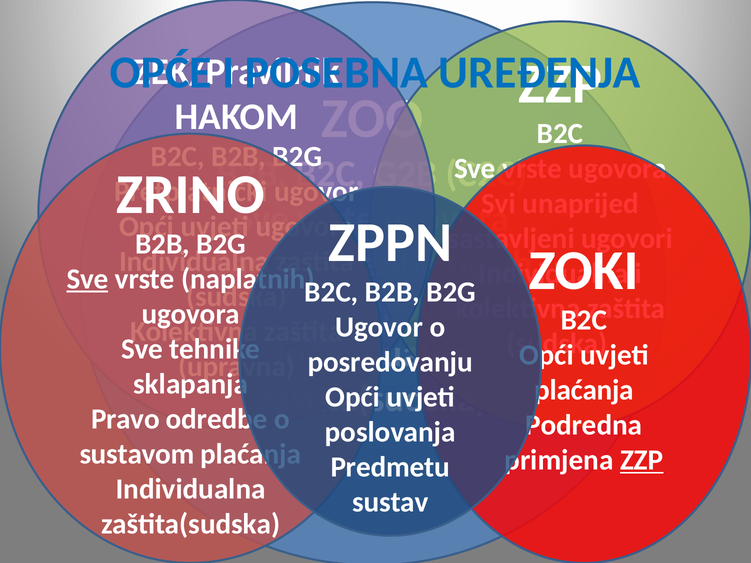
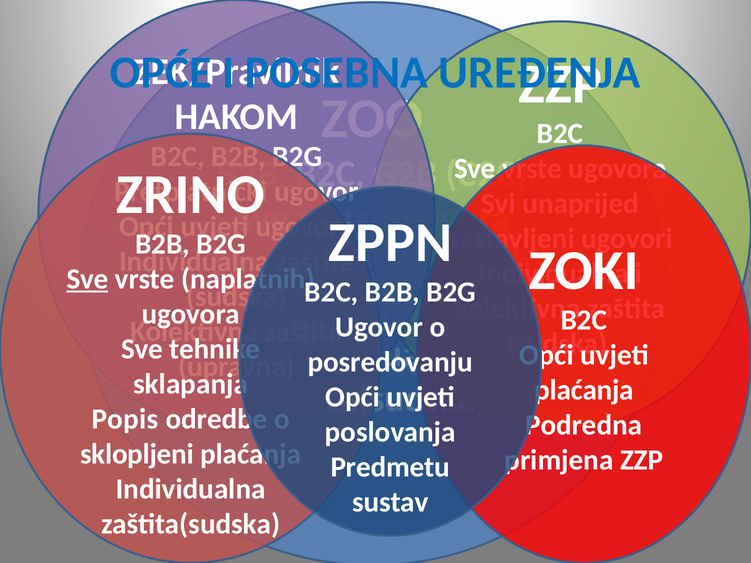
Pravo: Pravo -> Popis (125, 419)
sustavom: sustavom -> sklopljeni (137, 454)
ZZP underline: present -> none (642, 460)
